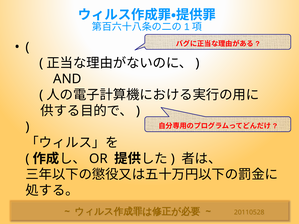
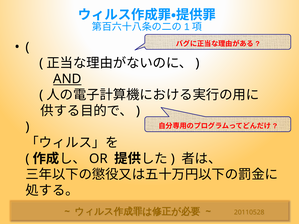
AND underline: none -> present (67, 79)
